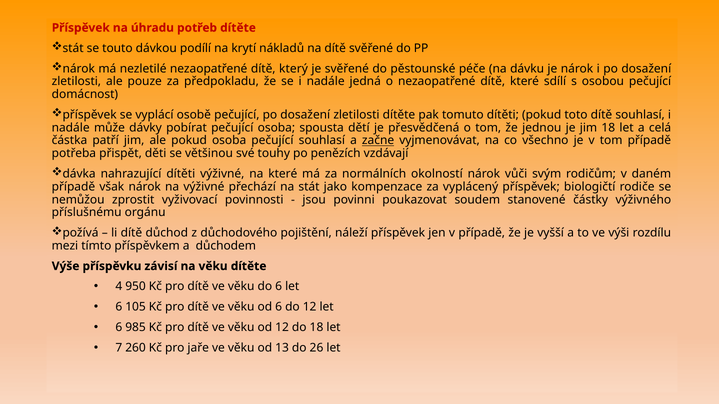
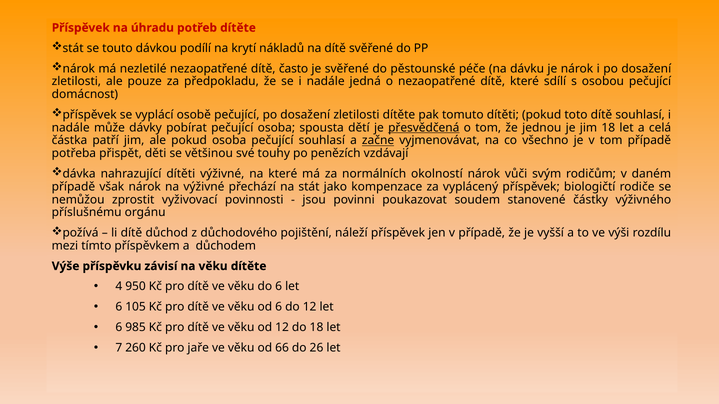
který: který -> často (294, 69)
přesvědčená underline: none -> present (424, 128)
13: 13 -> 66 (282, 348)
